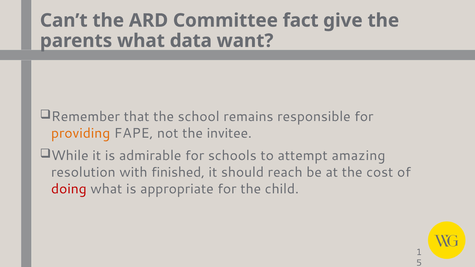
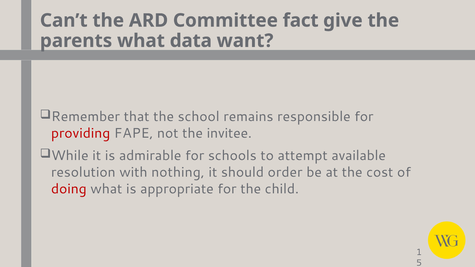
providing colour: orange -> red (81, 133)
amazing: amazing -> available (359, 156)
finished: finished -> nothing (178, 172)
reach: reach -> order (285, 172)
